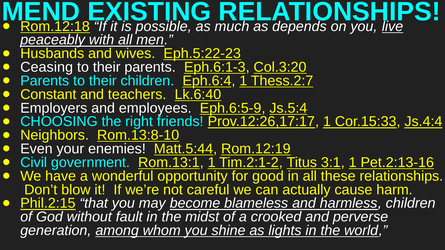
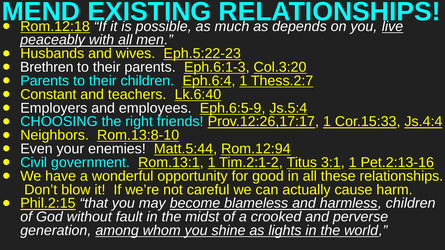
Ceasing: Ceasing -> Brethren (47, 67)
Rom.12:19: Rom.12:19 -> Rom.12:94 (256, 149)
